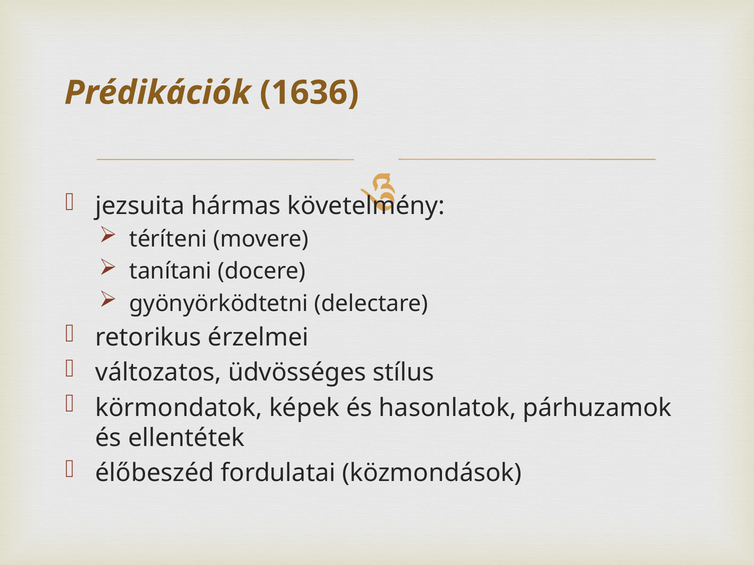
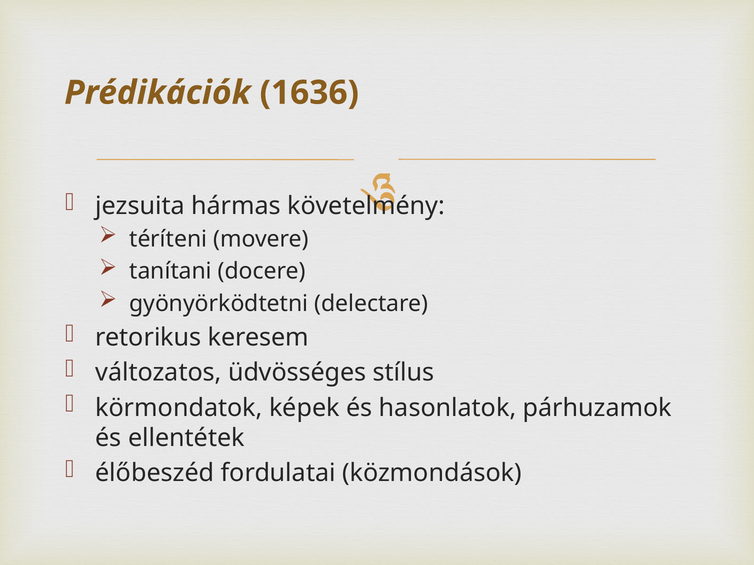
érzelmei: érzelmei -> keresem (258, 338)
